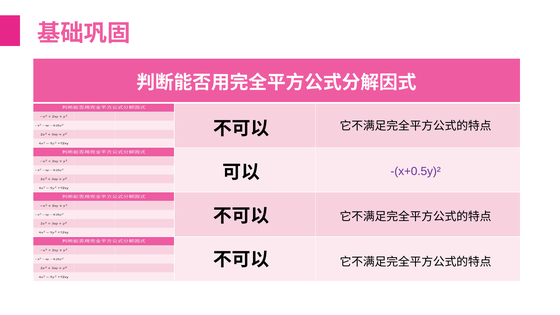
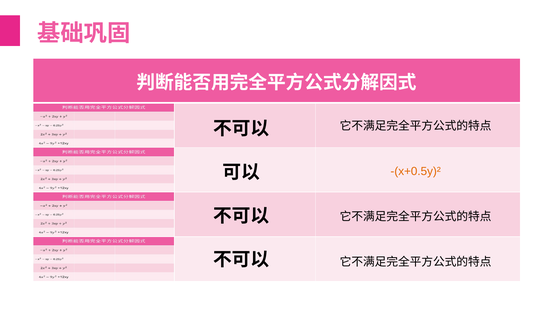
-(x+0.5y)² colour: purple -> orange (416, 171)
